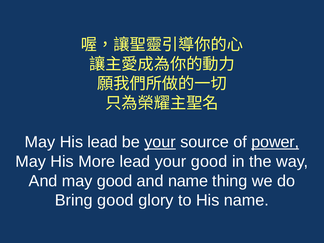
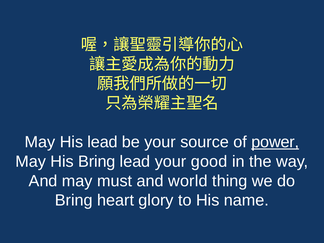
your underline: present -> none (160, 142)
His More: More -> Bring (97, 161)
may good: good -> must (115, 181)
and name: name -> world (188, 181)
Bring good: good -> heart (116, 200)
